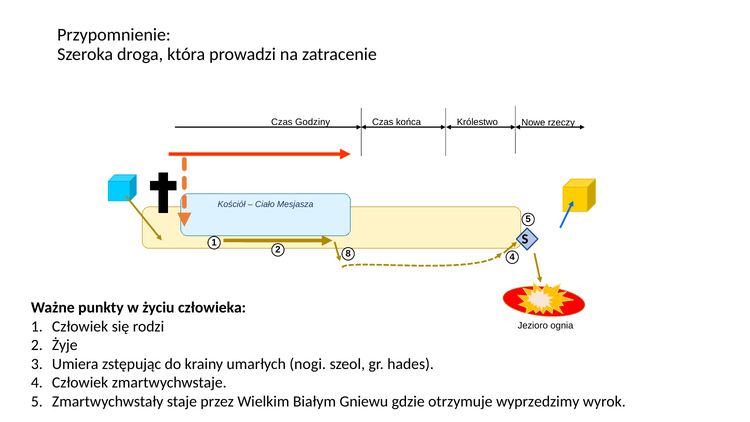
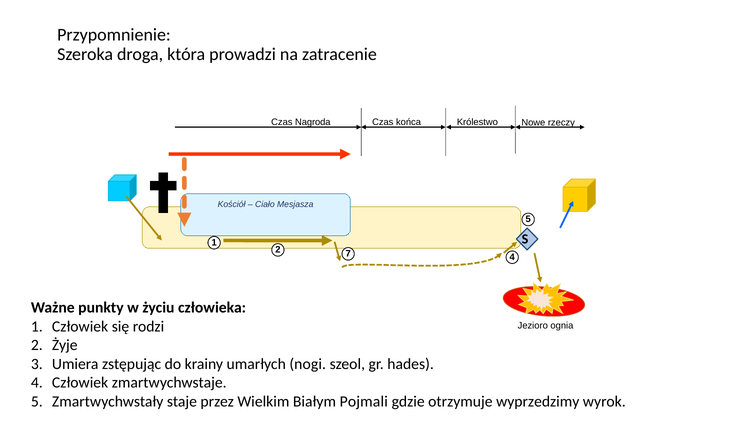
Godziny: Godziny -> Nagroda (313, 122)
8: 8 -> 7 (348, 254)
Gniewu: Gniewu -> Pojmali (364, 401)
